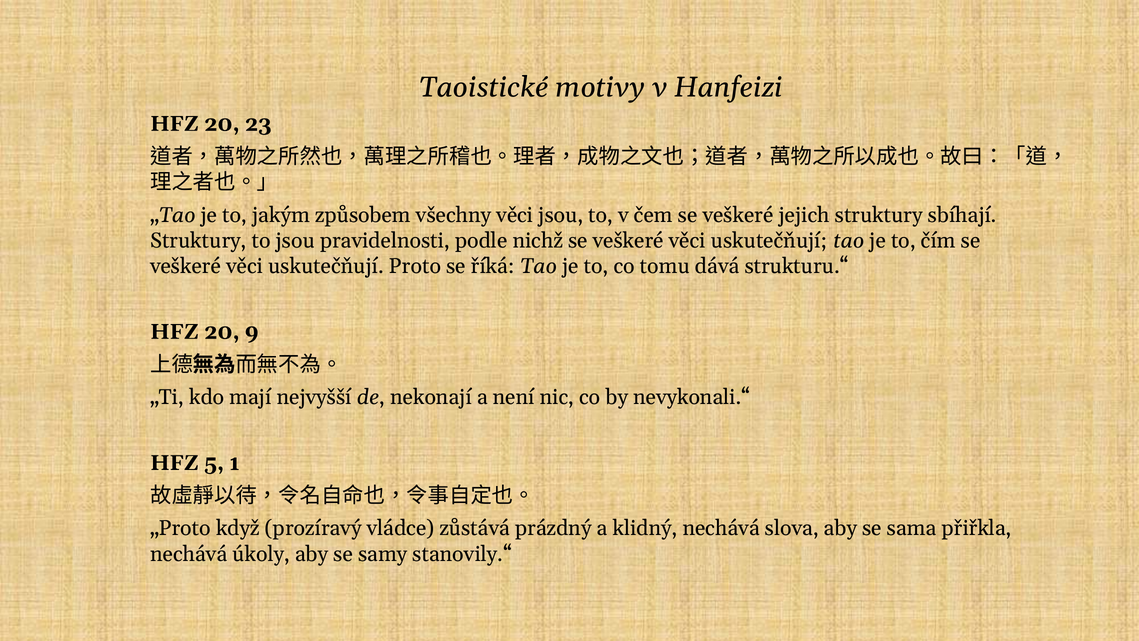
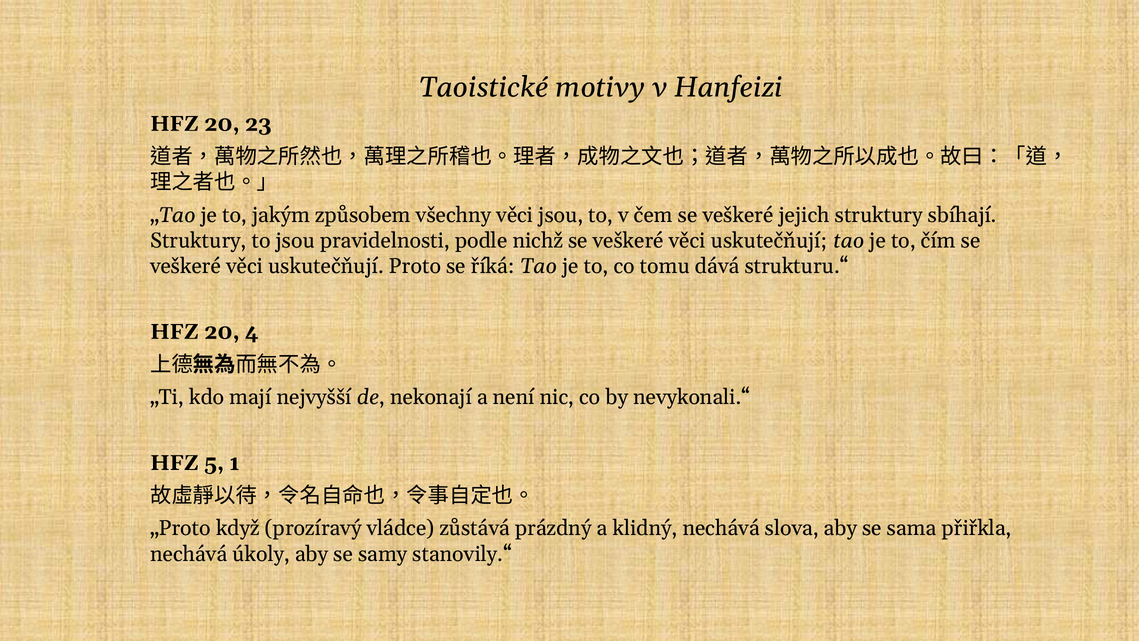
9: 9 -> 4 (252, 332)
